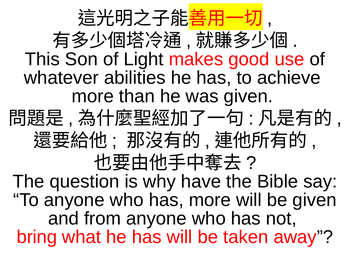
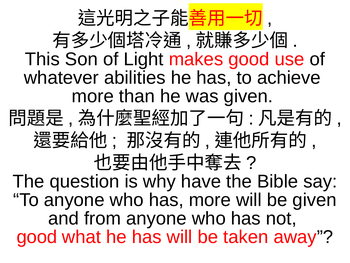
bring: bring -> good (37, 237)
